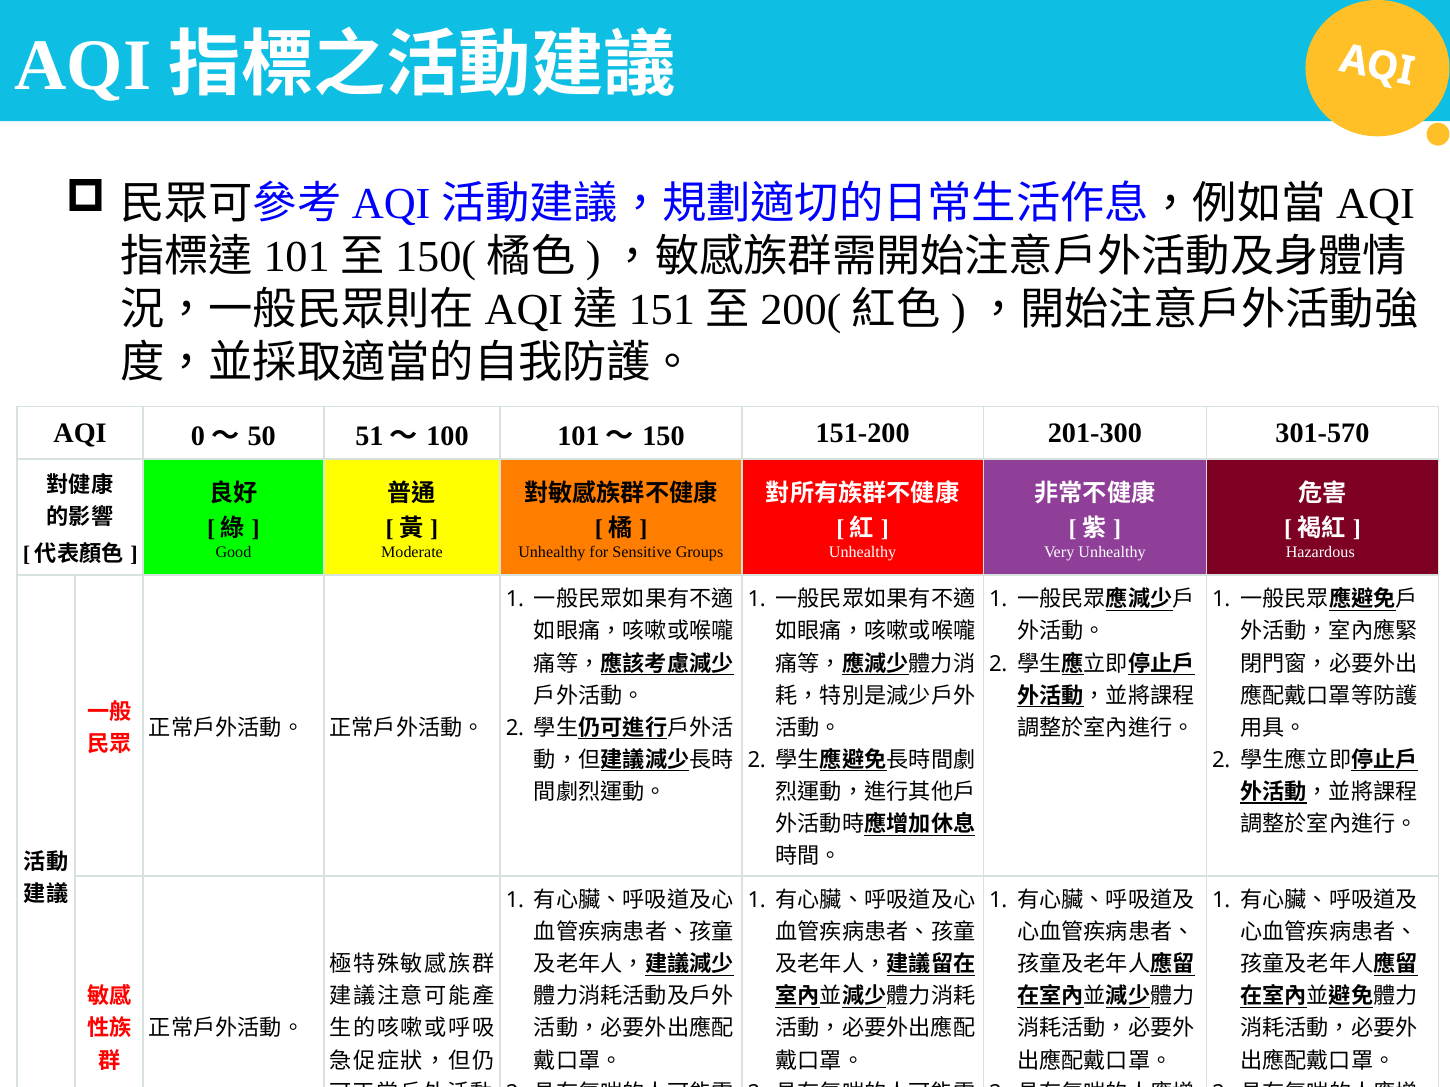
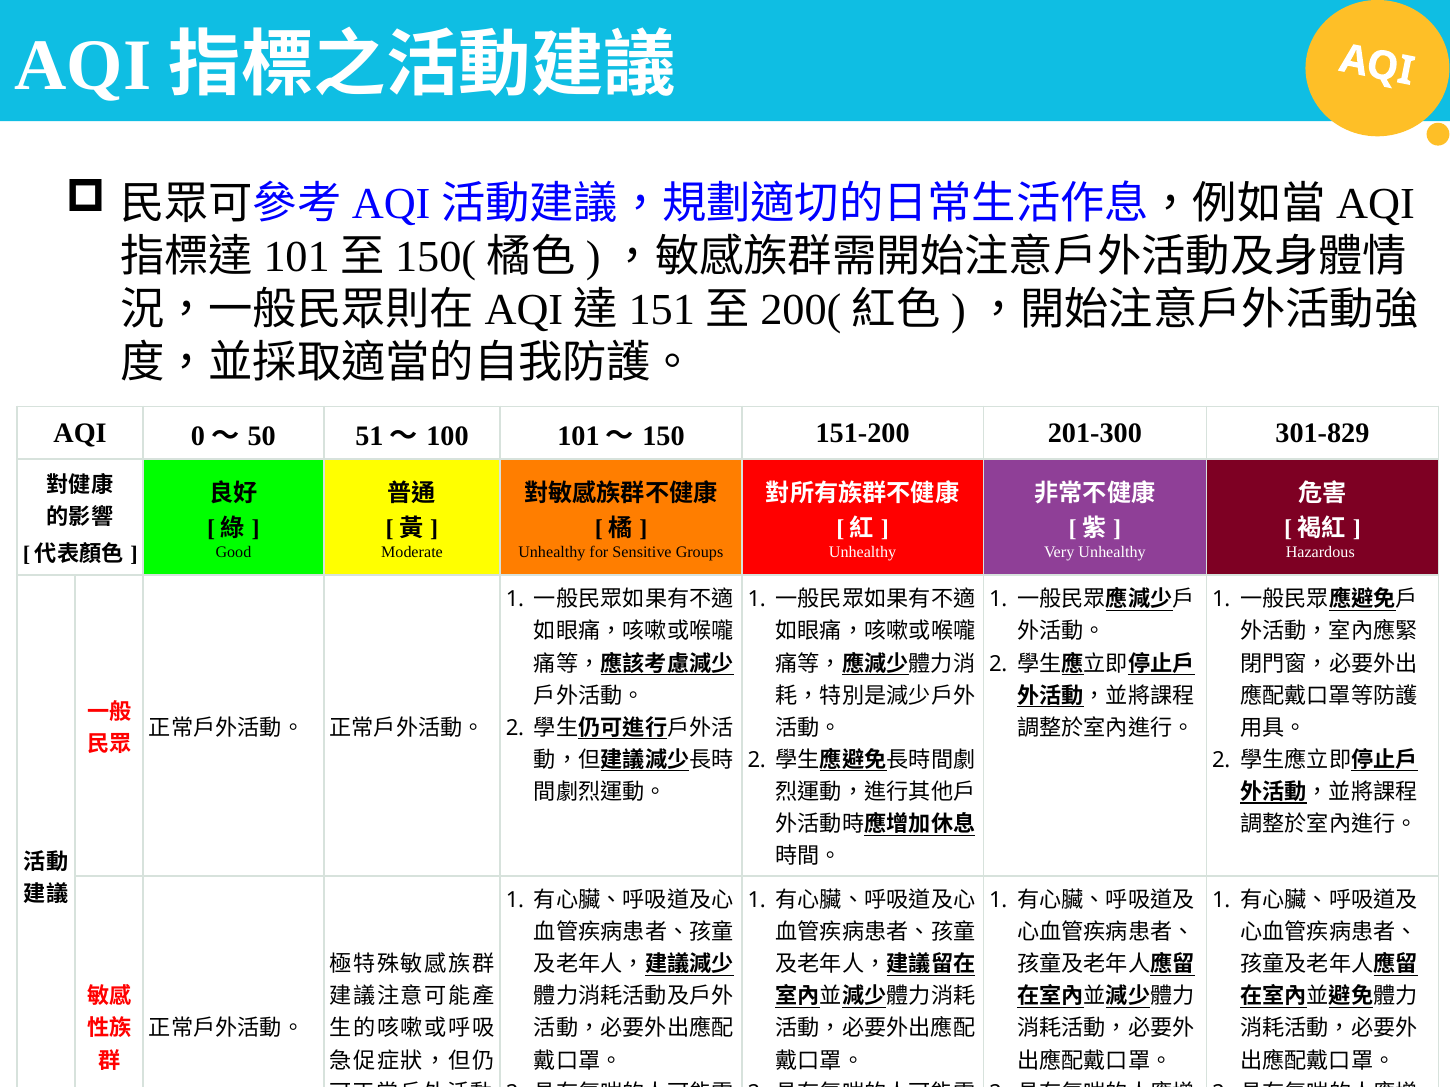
301-570: 301-570 -> 301-829 (1322, 433)
